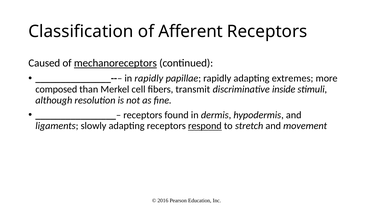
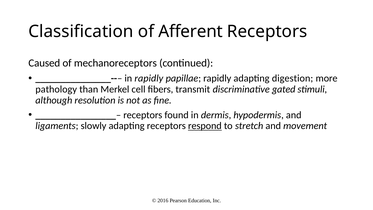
mechanoreceptors underline: present -> none (115, 63)
extremes: extremes -> digestion (293, 78)
composed: composed -> pathology (56, 89)
inside: inside -> gated (284, 89)
